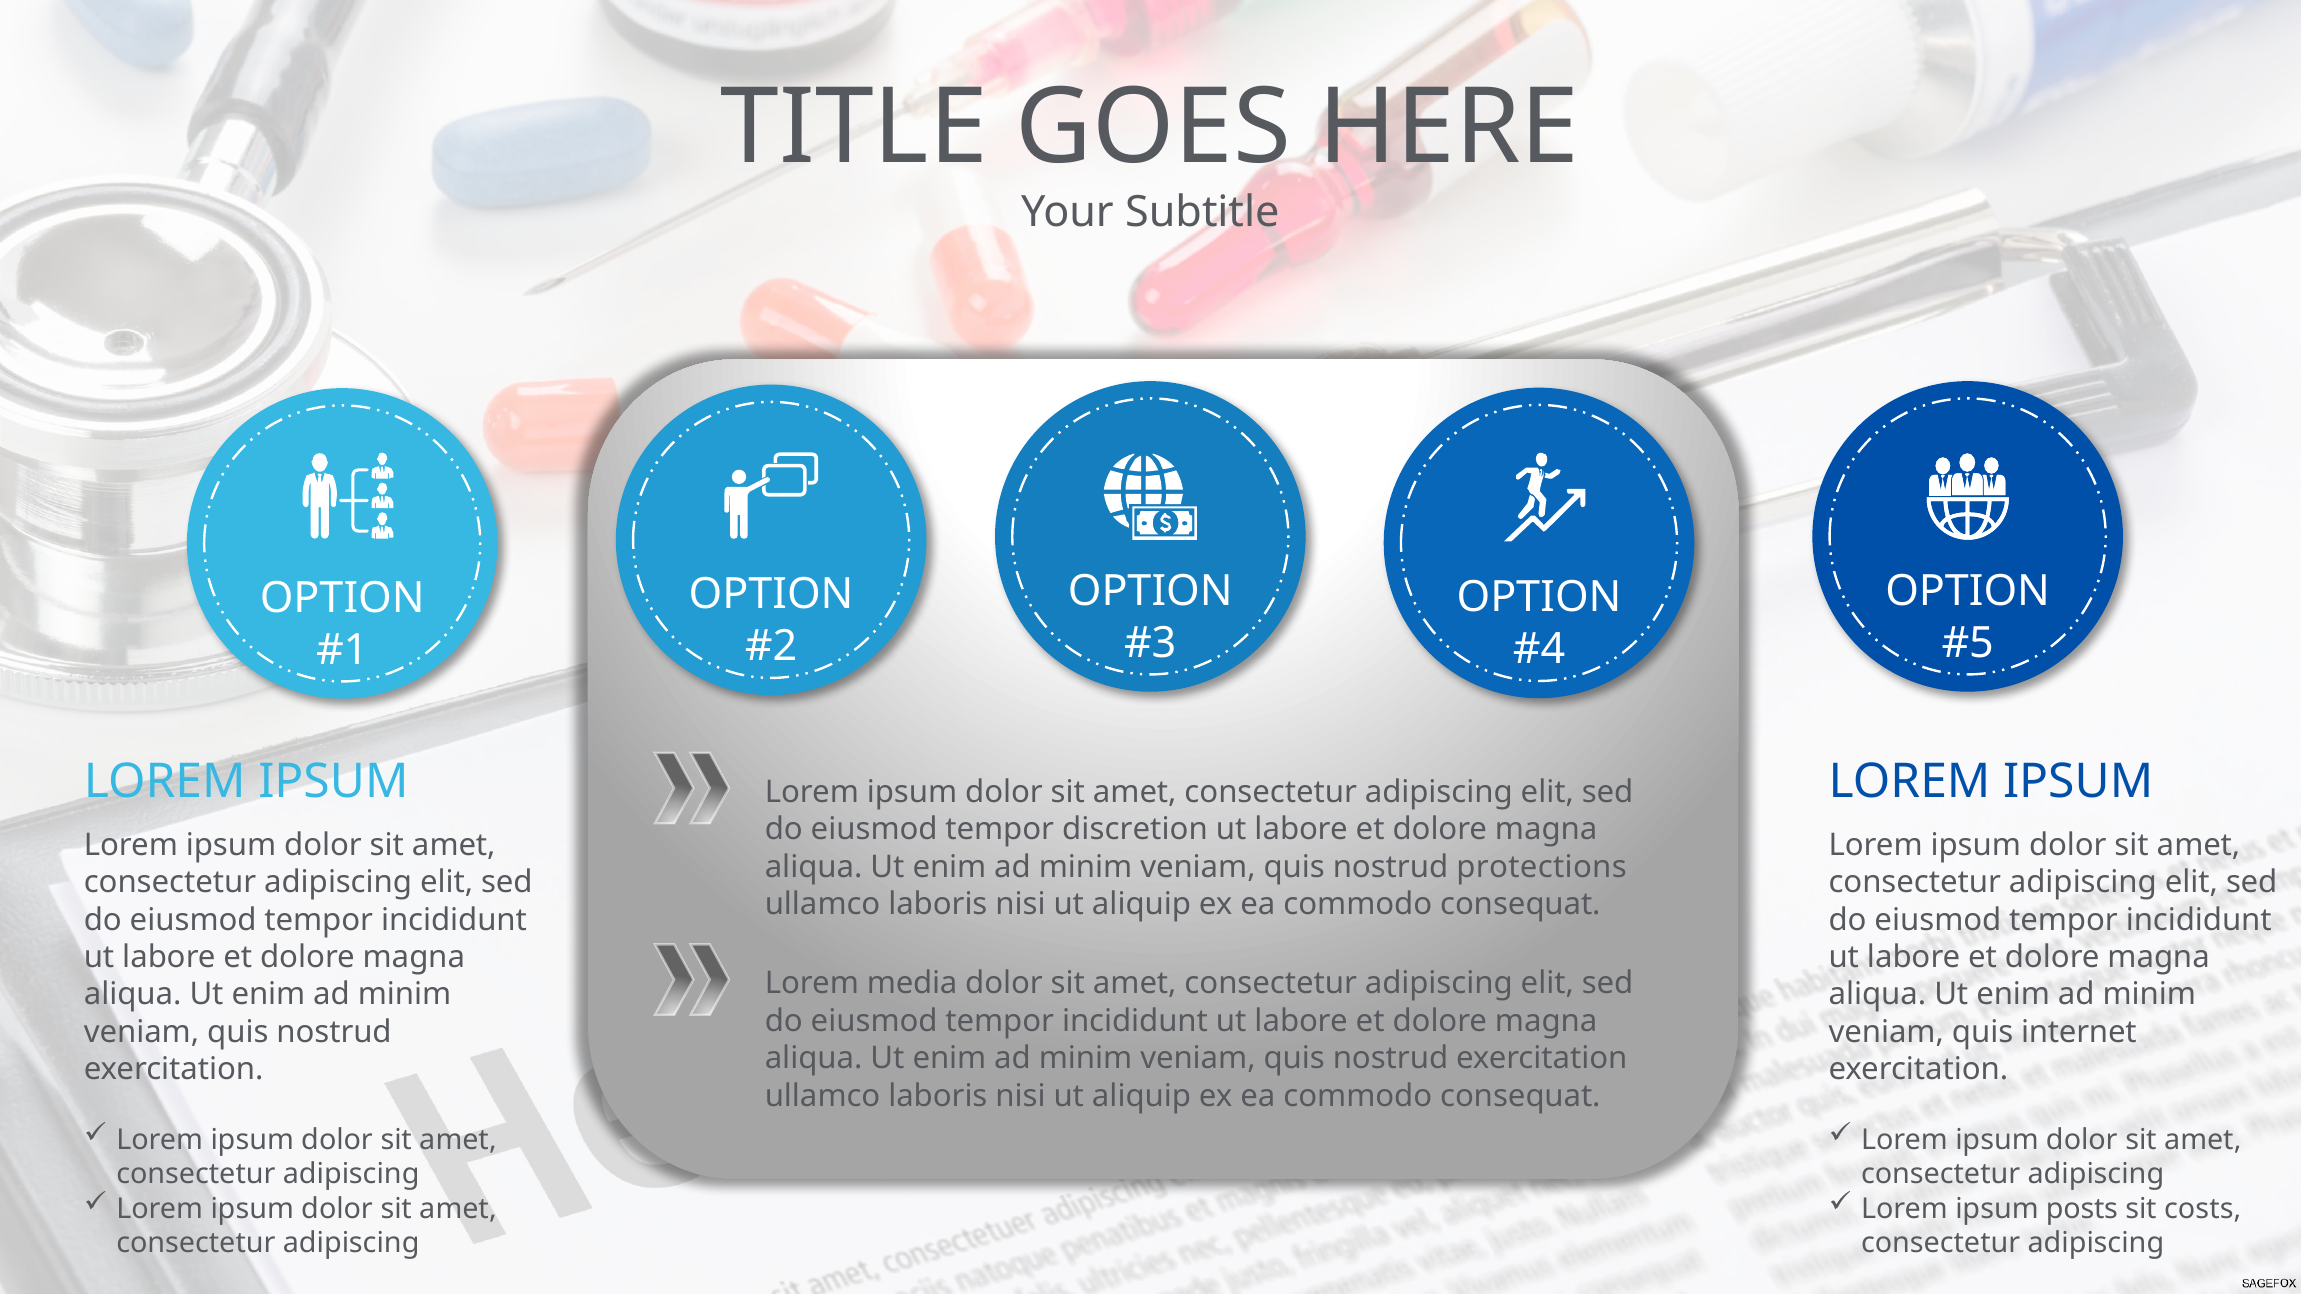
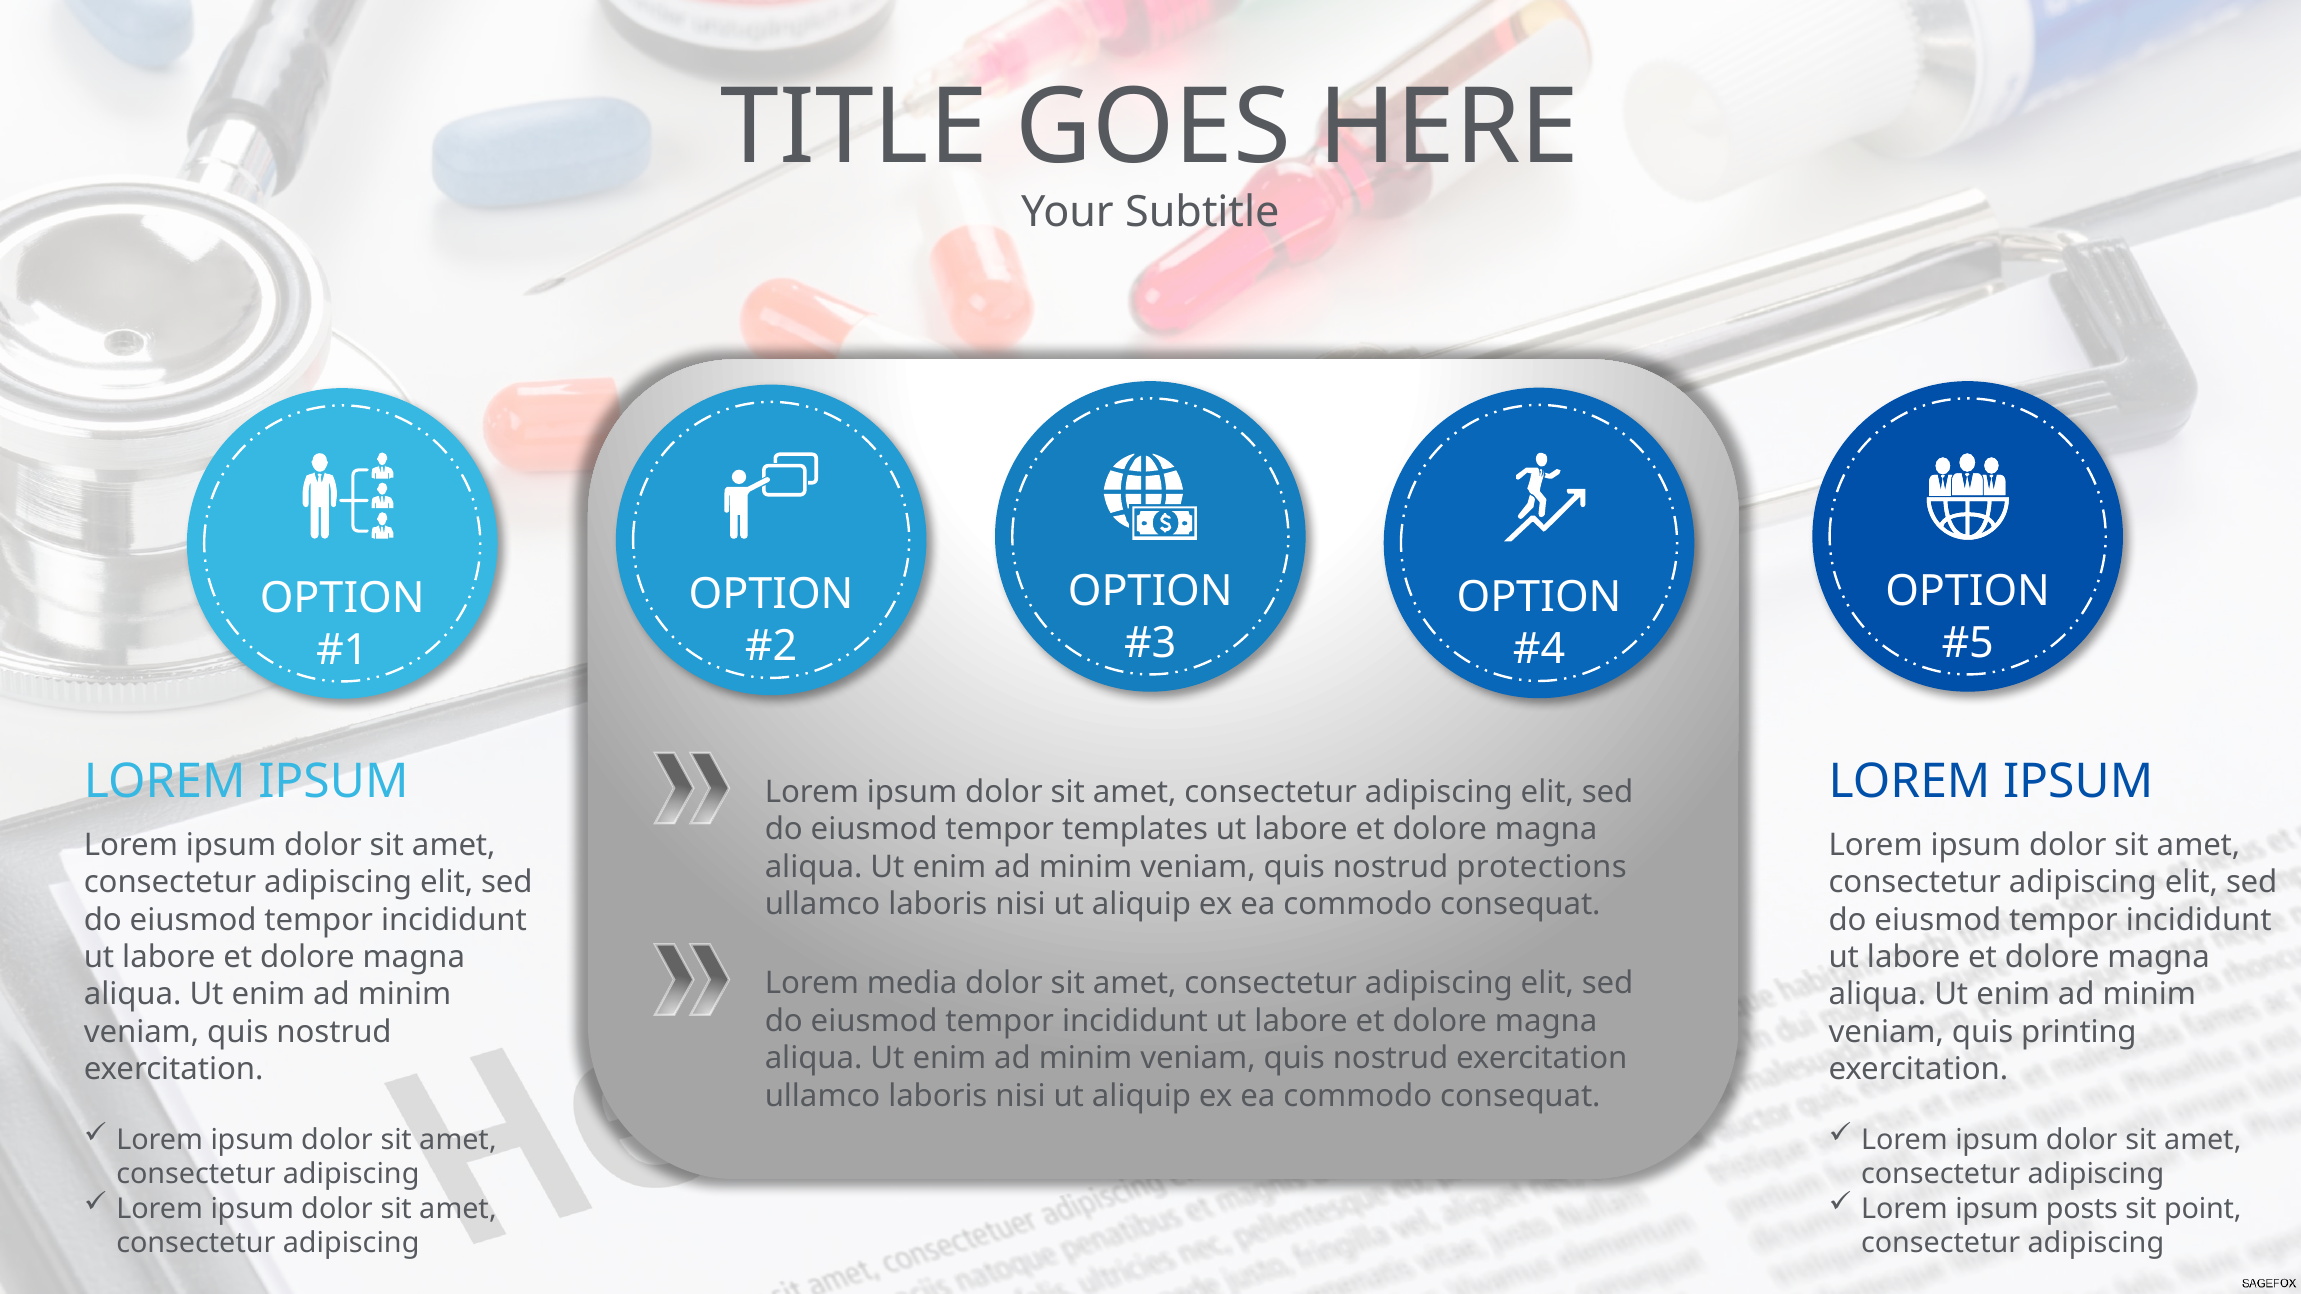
discretion: discretion -> templates (1135, 830)
internet: internet -> printing (2079, 1032)
costs: costs -> point (2203, 1209)
